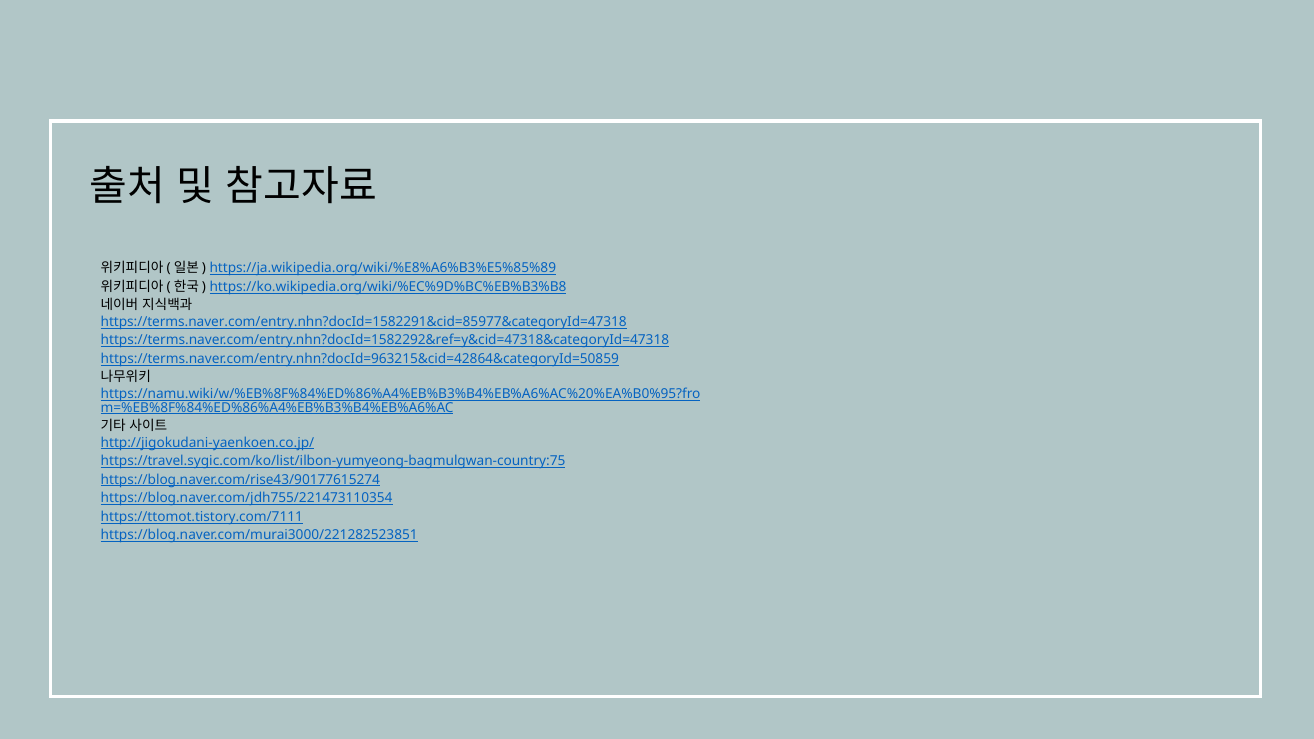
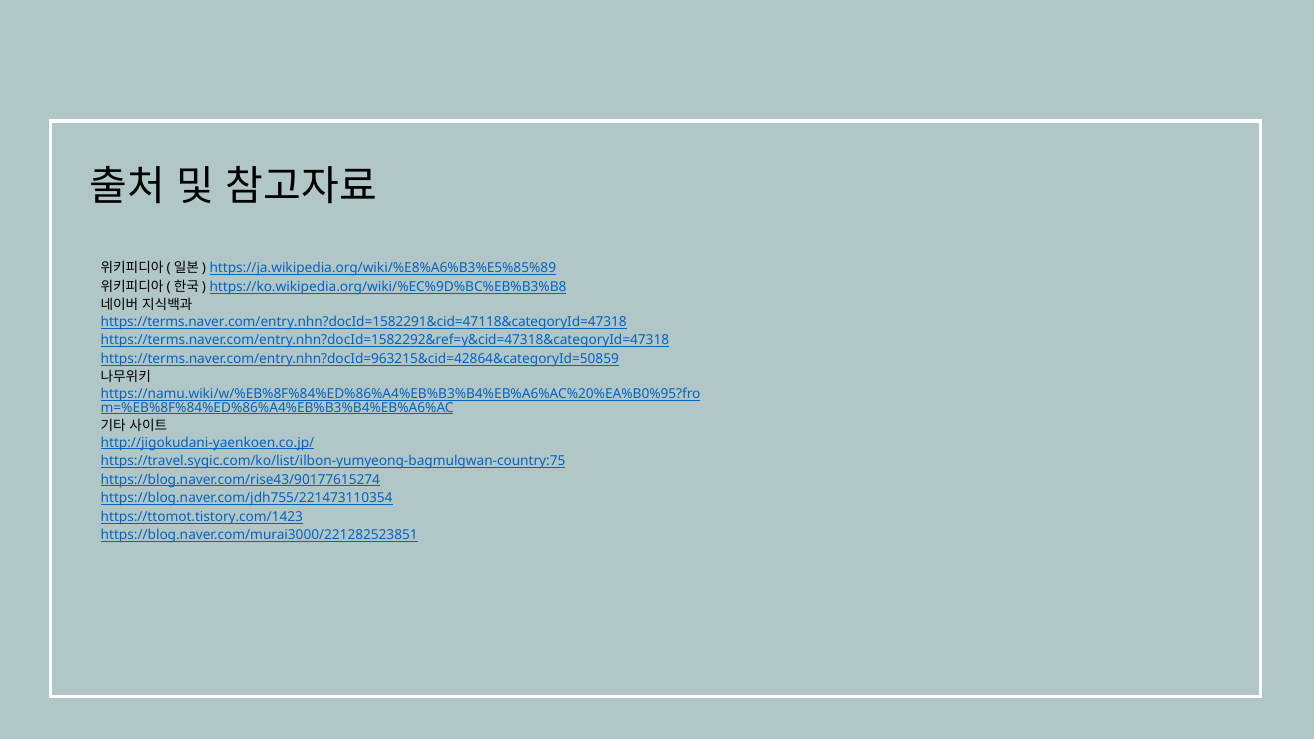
https://terms.naver.com/entry.nhn?docId=1582291&cid=85977&categoryId=47318: https://terms.naver.com/entry.nhn?docId=1582291&cid=85977&categoryId=47318 -> https://terms.naver.com/entry.nhn?docId=1582291&cid=47118&categoryId=47318 (364, 322)
https://ttomot.tistory.com/7111: https://ttomot.tistory.com/7111 -> https://ttomot.tistory.com/1423 (202, 517)
